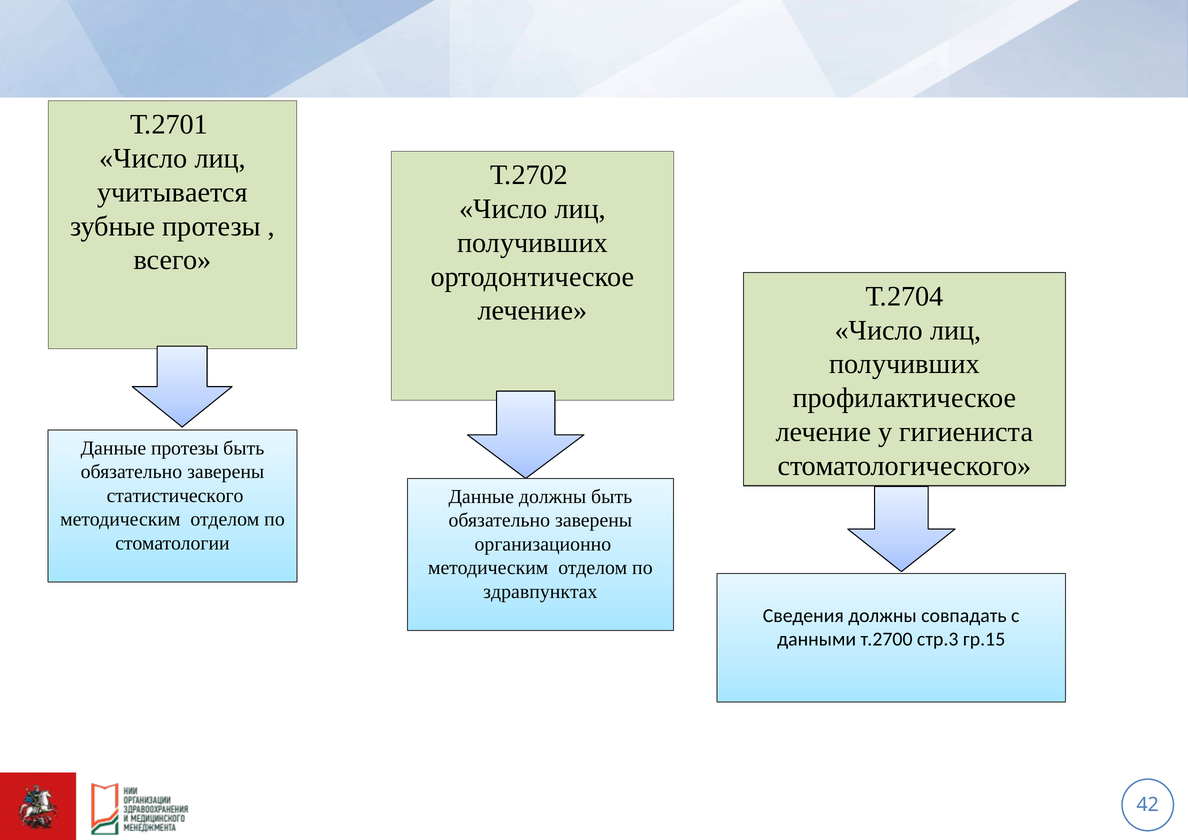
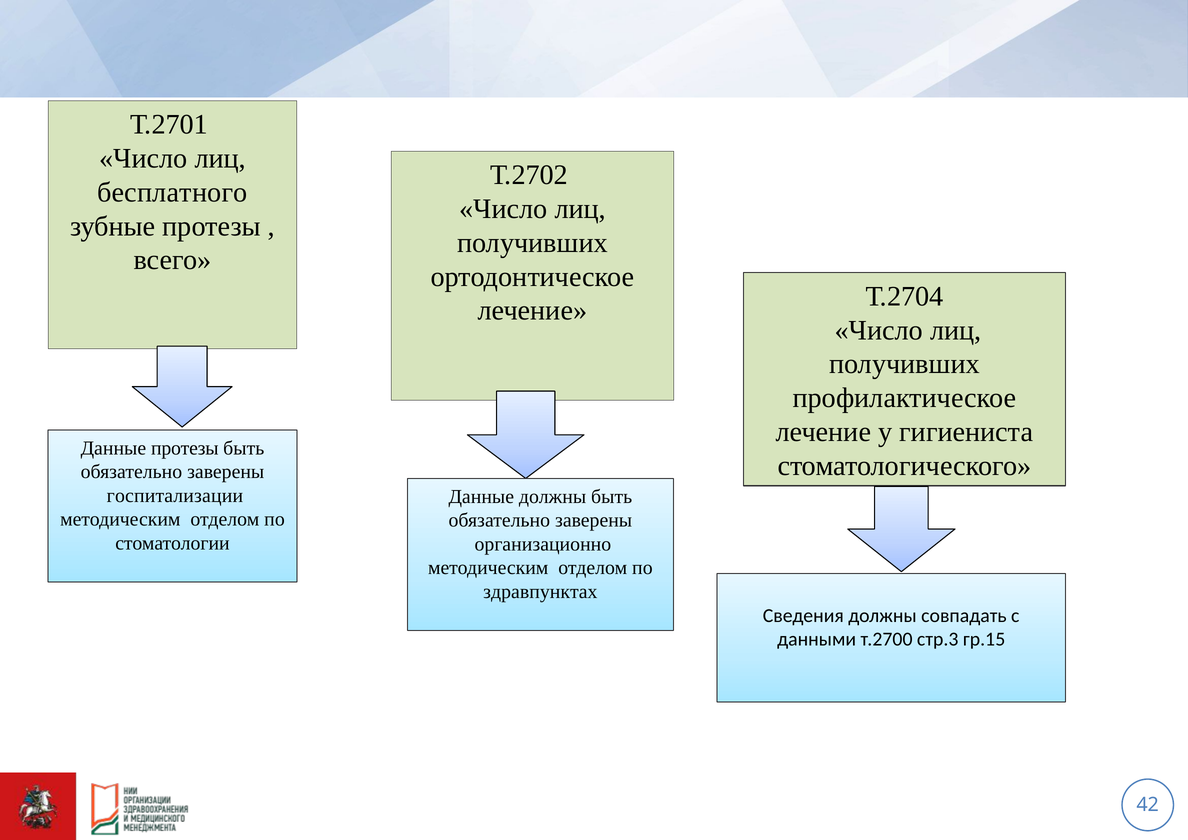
учитывается: учитывается -> бесплатного (172, 192)
статистического: статистического -> госпитализации (175, 496)
